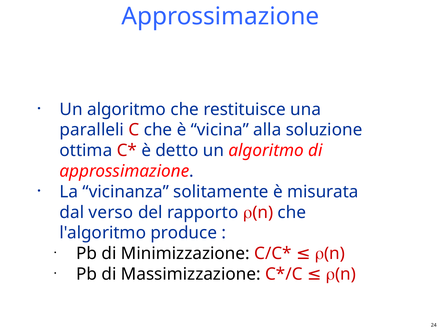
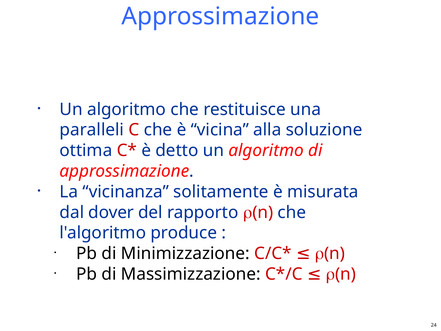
verso: verso -> dover (111, 212)
